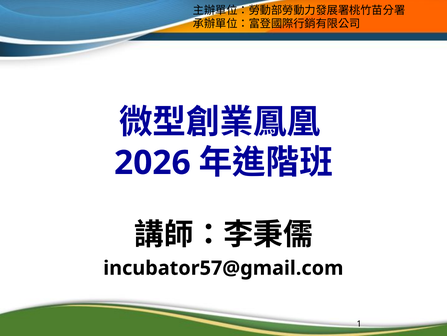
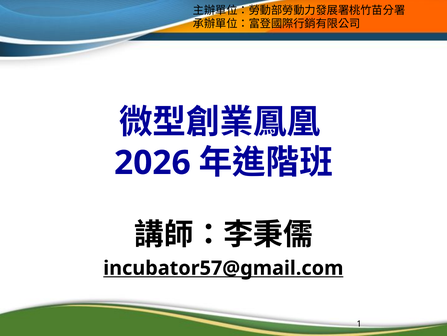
incubator57@gmail.com underline: none -> present (223, 268)
